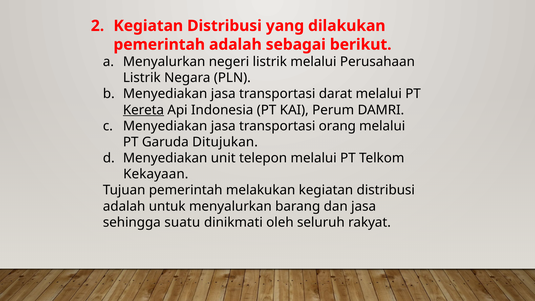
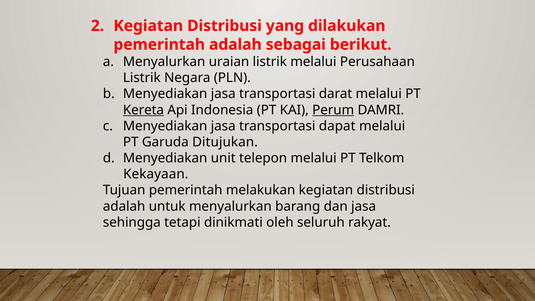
negeri: negeri -> uraian (229, 62)
Perum underline: none -> present (333, 110)
orang: orang -> dapat (337, 126)
suatu: suatu -> tetapi (182, 222)
